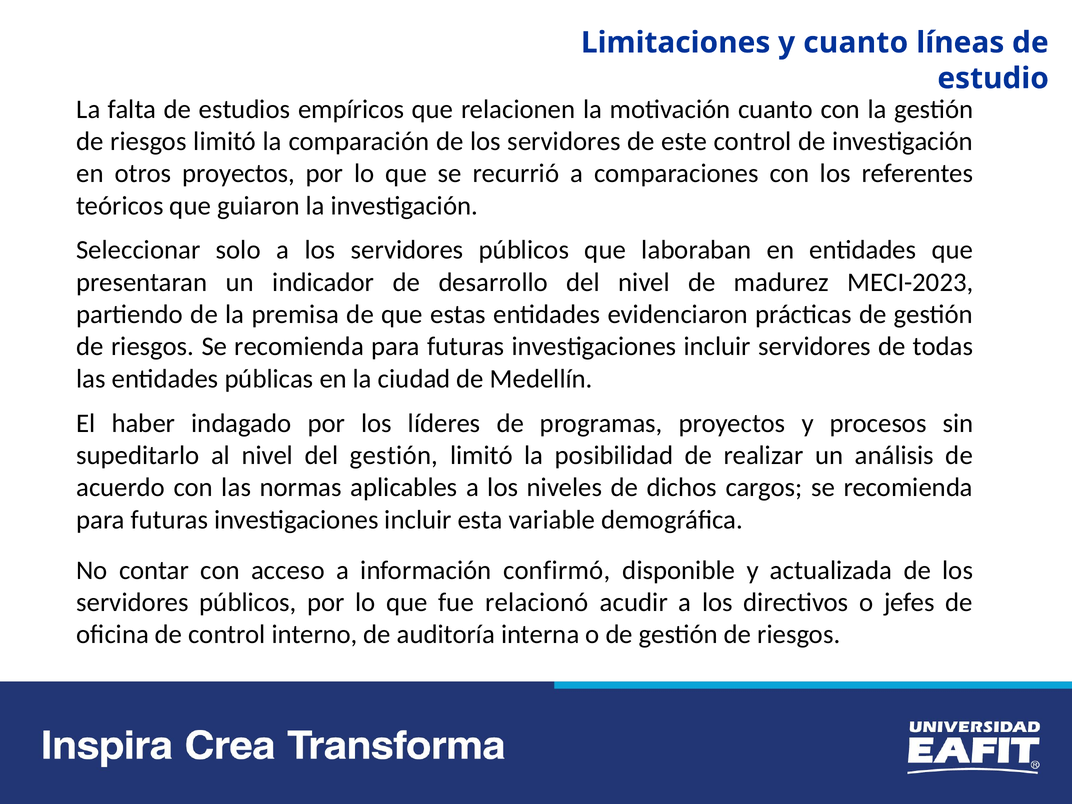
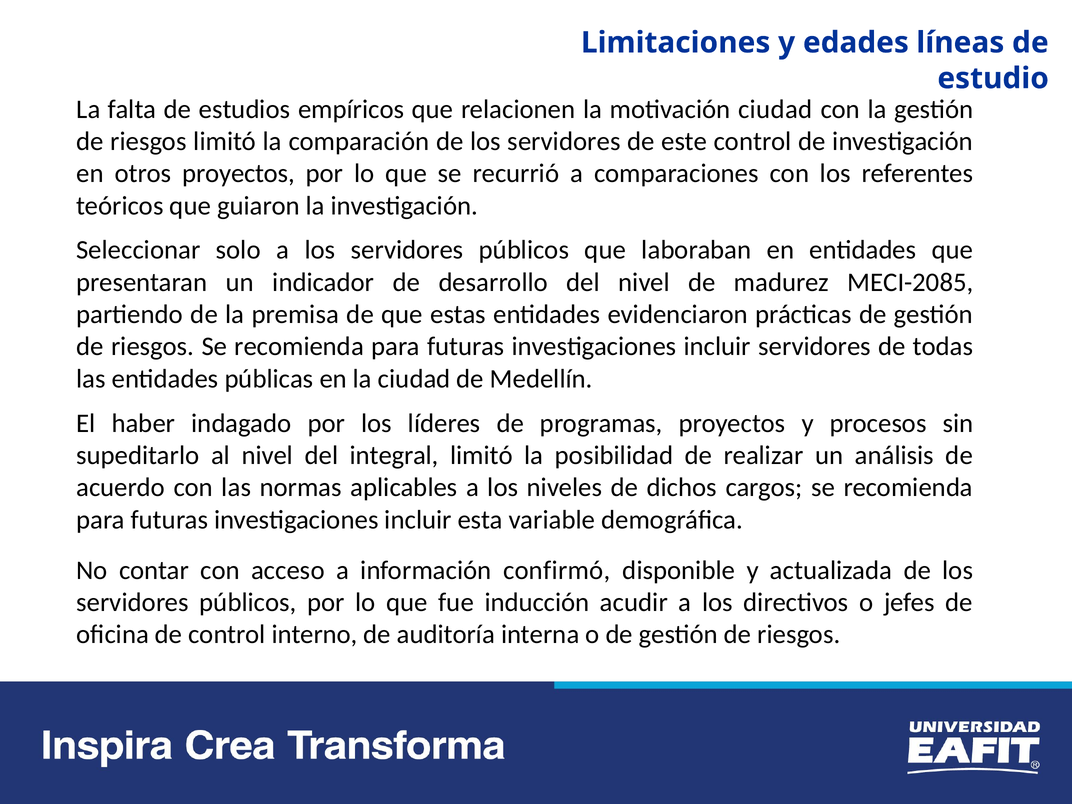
y cuanto: cuanto -> edades (856, 43)
motivación cuanto: cuanto -> ciudad (775, 109)
MECI-2023: MECI-2023 -> MECI-2085 (910, 282)
del gestión: gestión -> integral (394, 455)
relacionó: relacionó -> inducción (537, 602)
